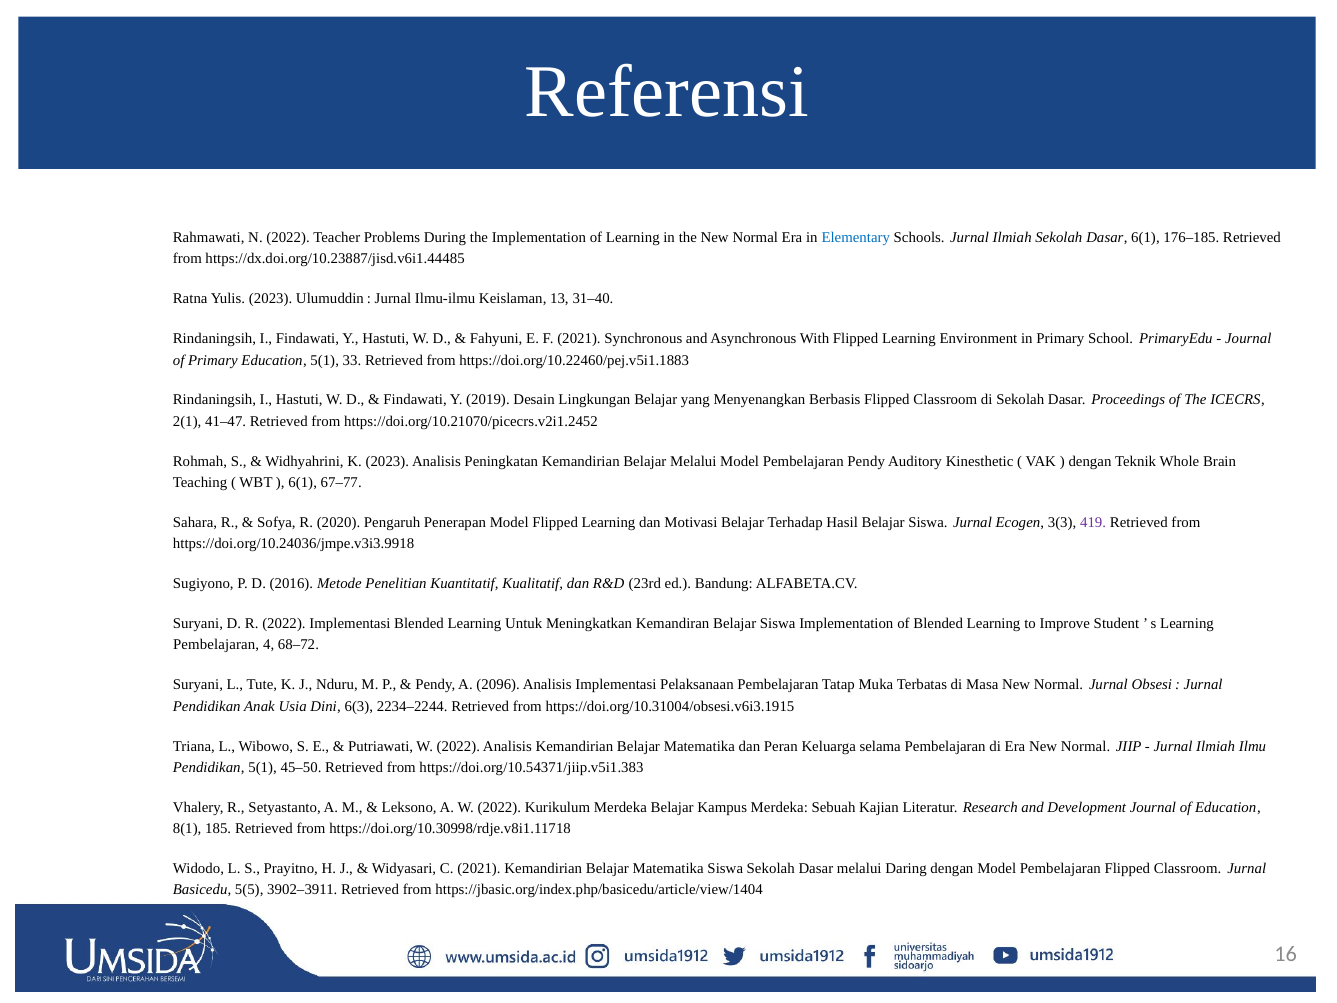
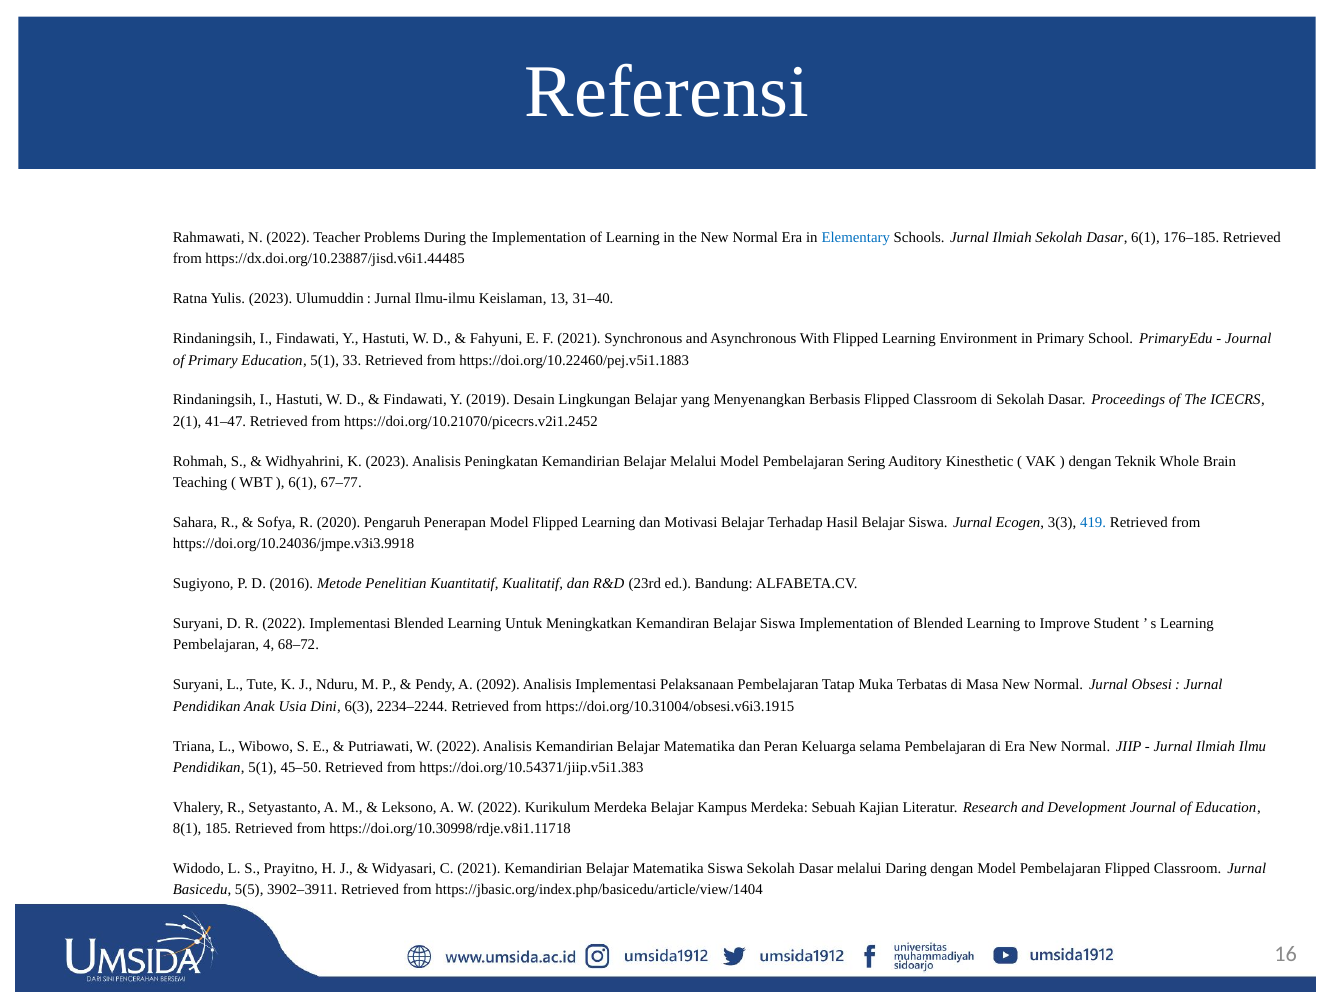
Pembelajaran Pendy: Pendy -> Sering (866, 461)
419 colour: purple -> blue (1093, 522)
2096: 2096 -> 2092 (498, 685)
